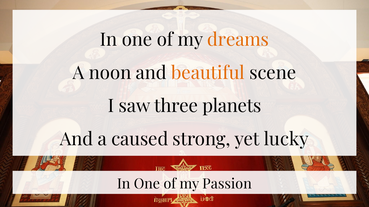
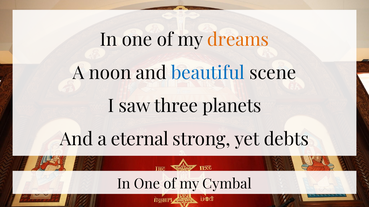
beautiful colour: orange -> blue (208, 73)
caused: caused -> eternal (140, 140)
lucky: lucky -> debts (286, 140)
Passion: Passion -> Cymbal (227, 185)
